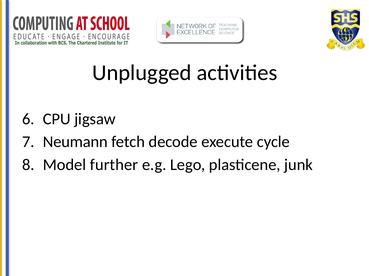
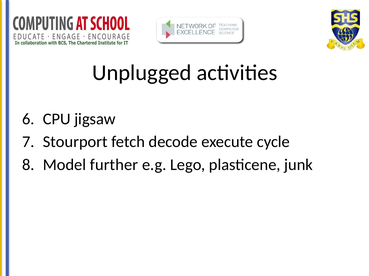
Neumann: Neumann -> Stourport (75, 142)
